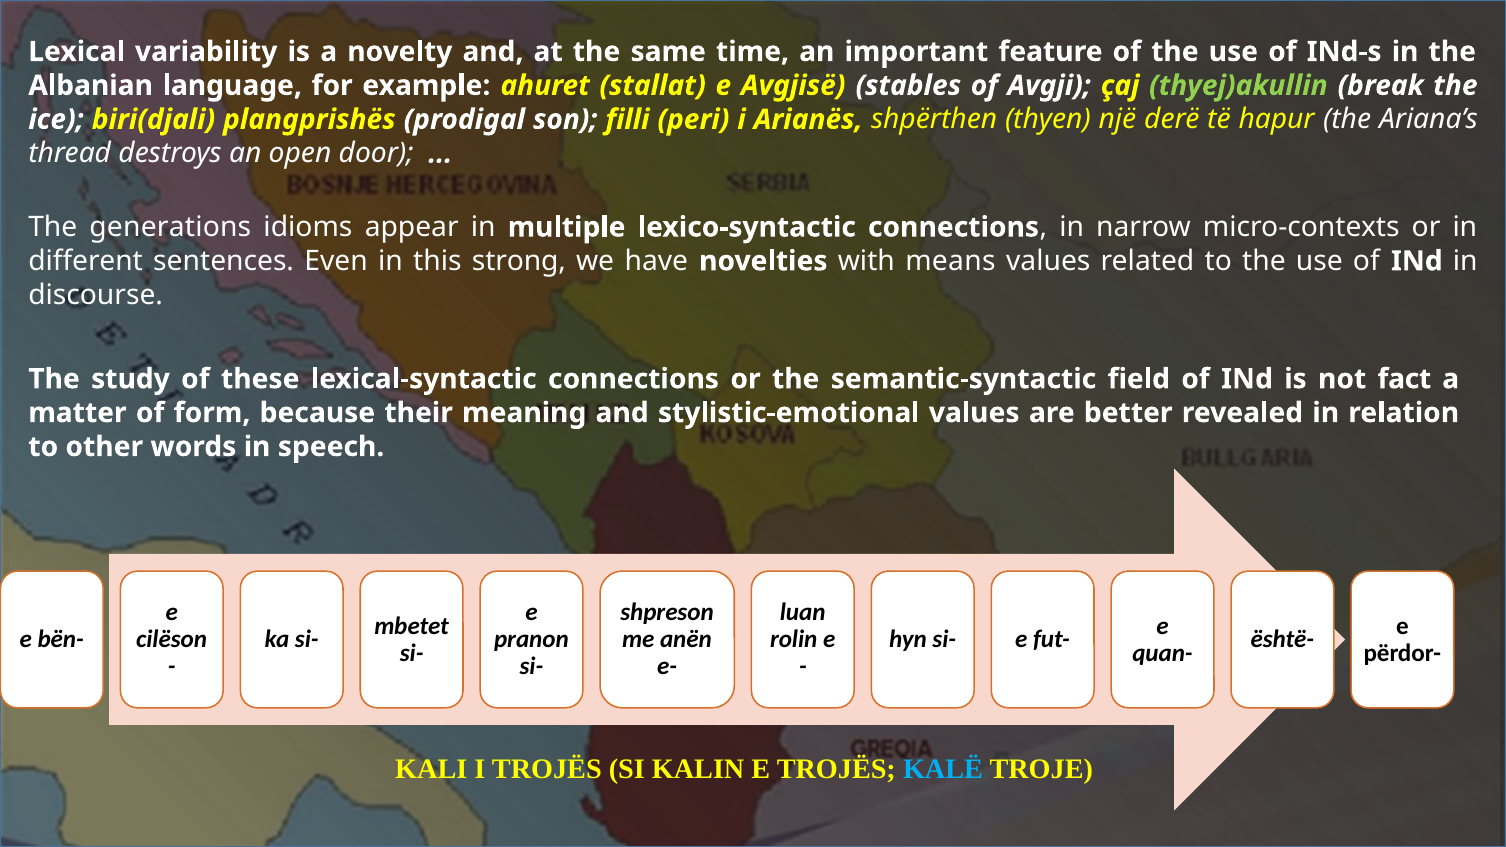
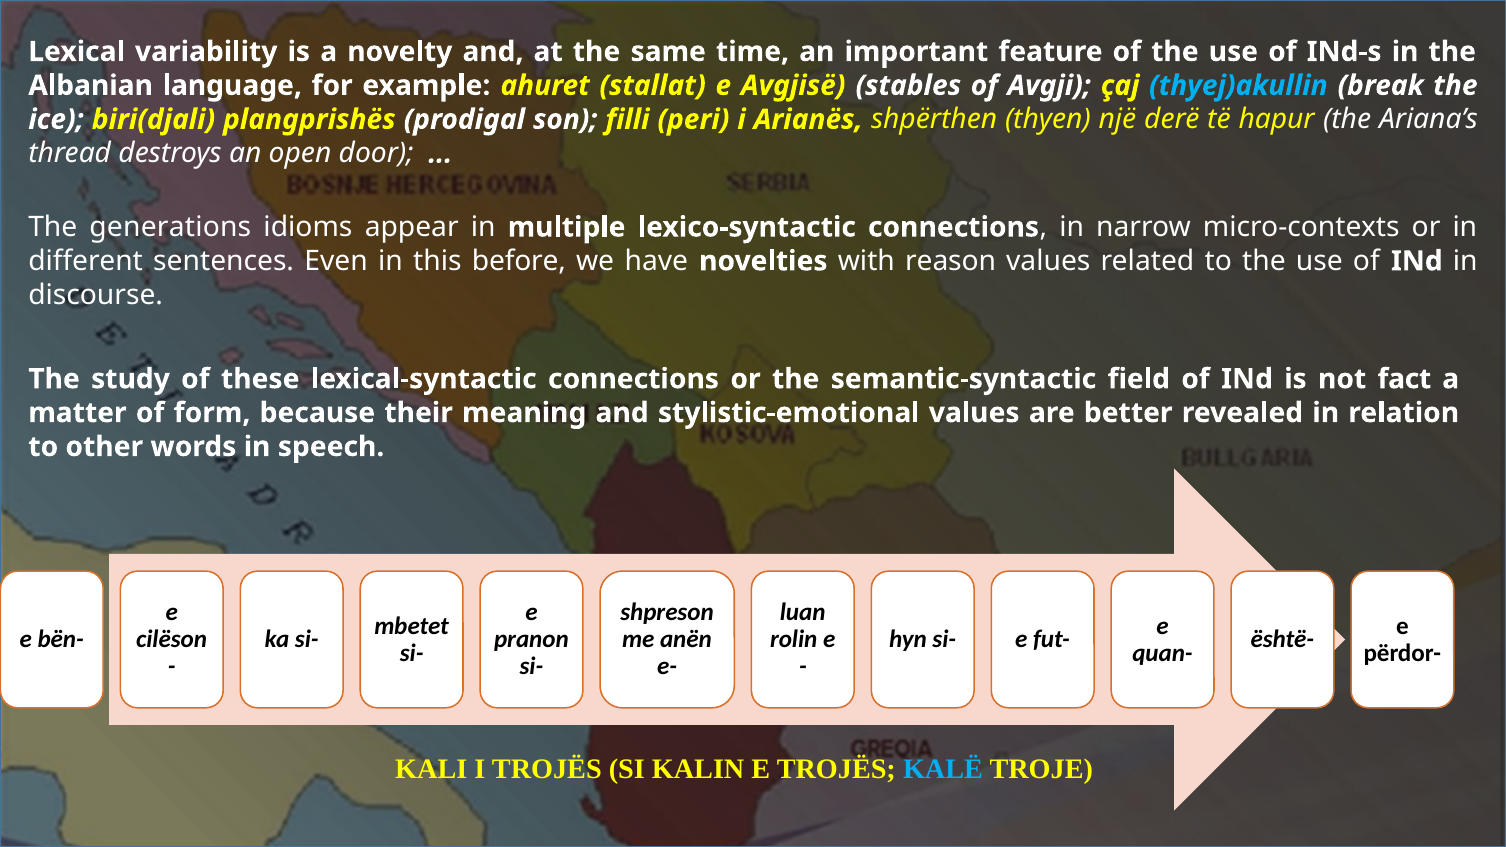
thyej)akullin colour: light green -> light blue (1238, 86)
strong: strong -> before (519, 261)
means: means -> reason (951, 261)
